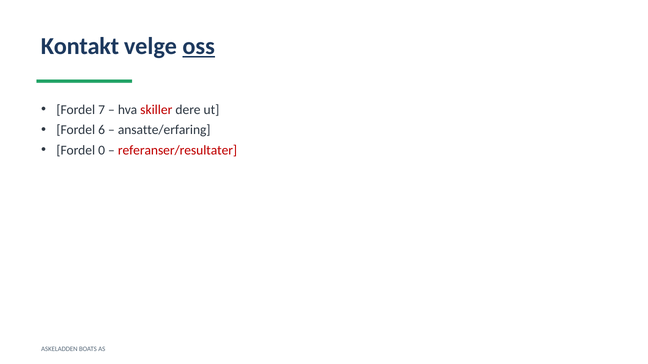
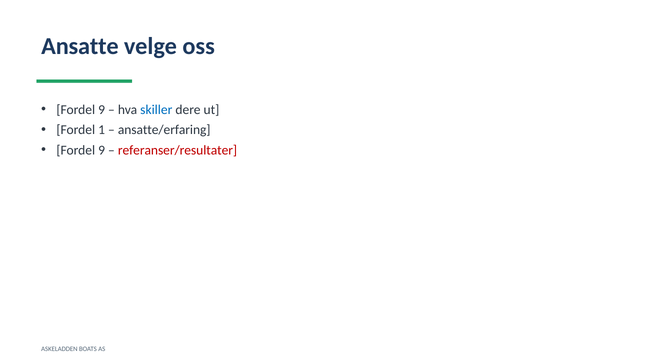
Kontakt: Kontakt -> Ansatte (80, 46)
oss underline: present -> none (199, 46)
7: 7 -> 9 (102, 110)
skiller colour: red -> blue (156, 110)
6: 6 -> 1 (102, 130)
0: 0 -> 9 (102, 150)
